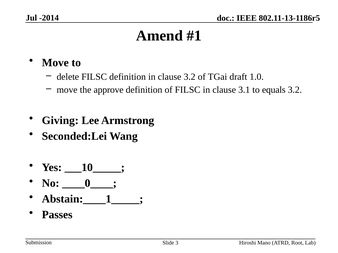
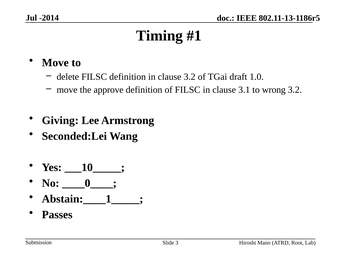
Amend: Amend -> Timing (160, 36)
equals: equals -> wrong (274, 90)
